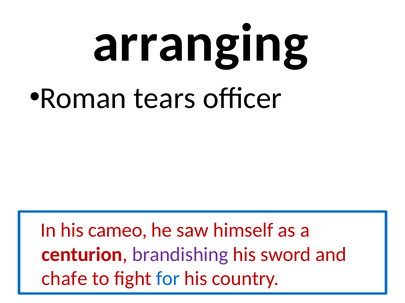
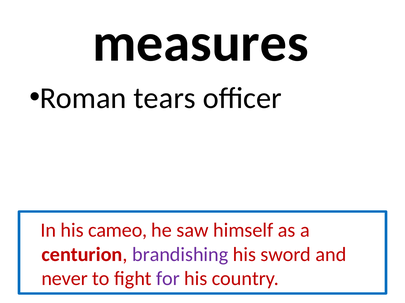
arranging: arranging -> measures (200, 43)
chafe: chafe -> never (65, 279)
for colour: blue -> purple (168, 279)
